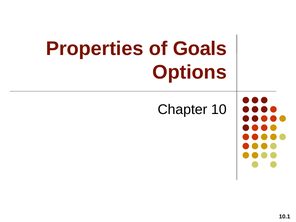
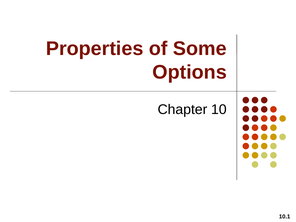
Goals: Goals -> Some (200, 49)
